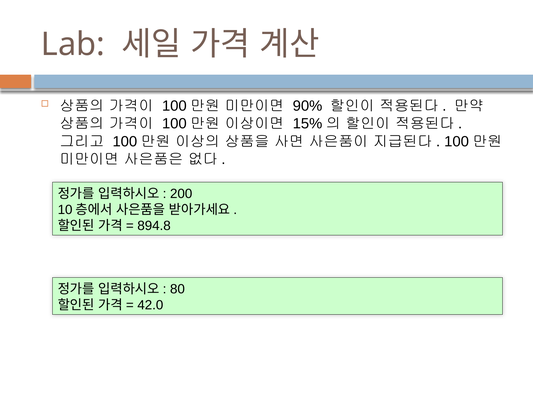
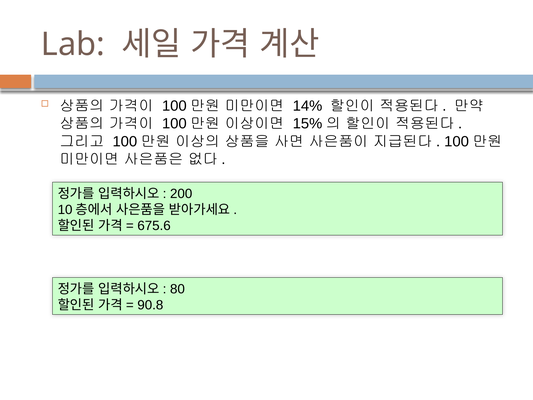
90%: 90% -> 14% (308, 106)
894.8: 894.8 -> 675.6 (154, 225)
42.0: 42.0 -> 90.8 (150, 305)
